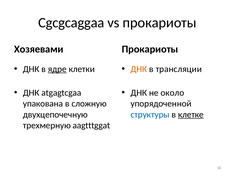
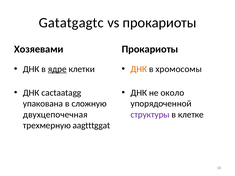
Cgcgcaggaa: Cgcgcaggaa -> Gatatgagtc (71, 23)
трансляции: трансляции -> хромосомы (179, 69)
atgagtcgaa: atgagtcgaa -> cactaatagg (61, 93)
двухцепочечную: двухцепочечную -> двухцепочечная (55, 115)
структуры colour: blue -> purple (150, 115)
клетке underline: present -> none (191, 115)
